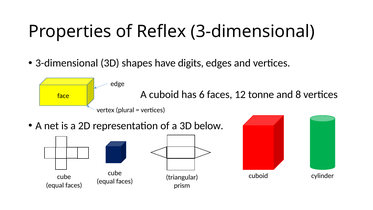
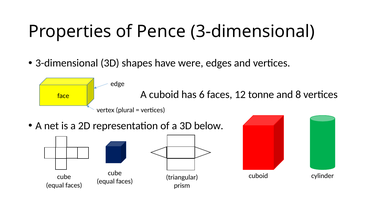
Reflex: Reflex -> Pence (161, 31)
digits: digits -> were (191, 63)
